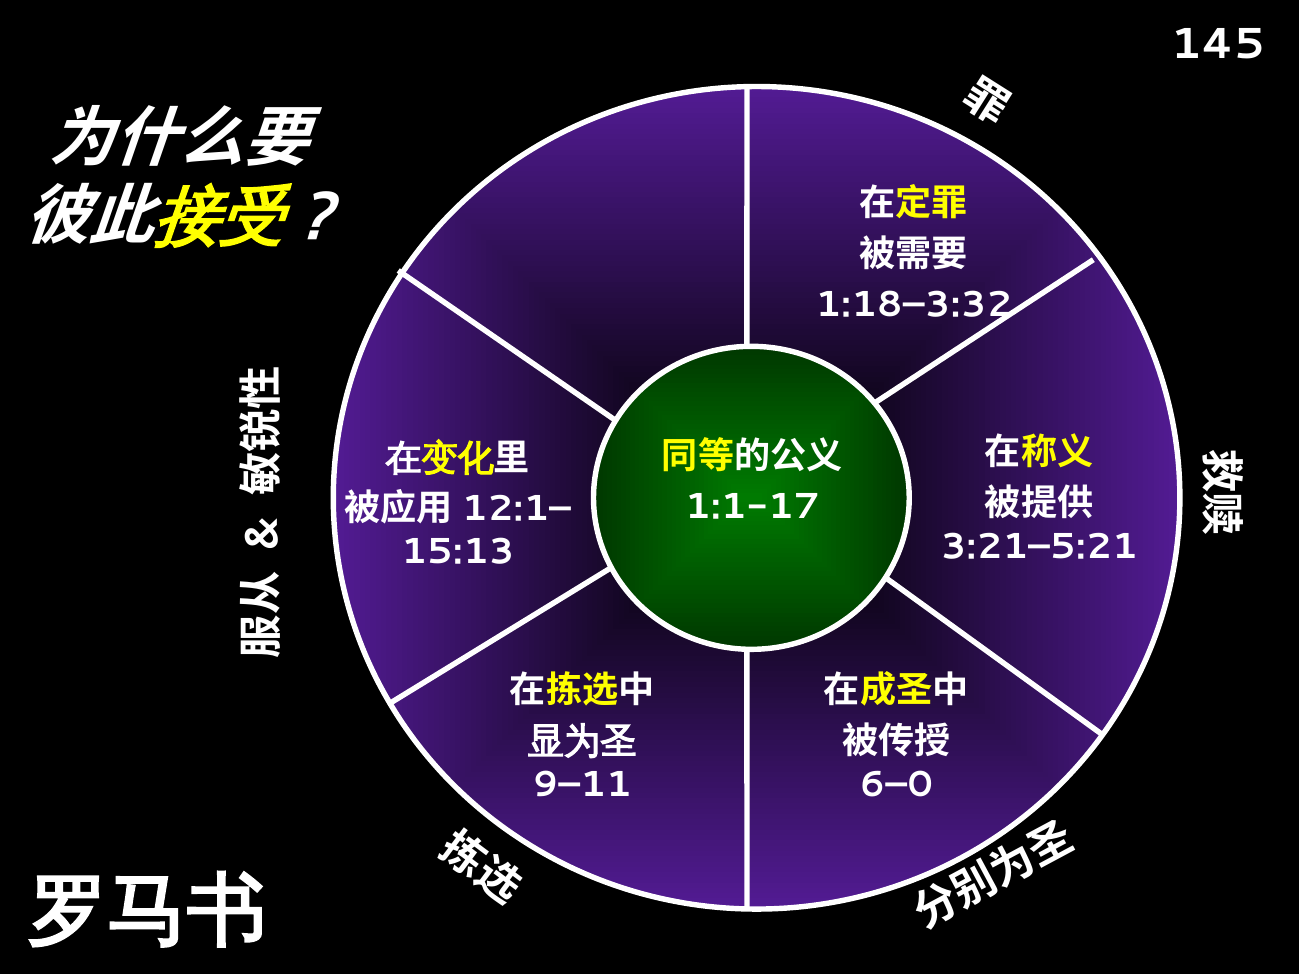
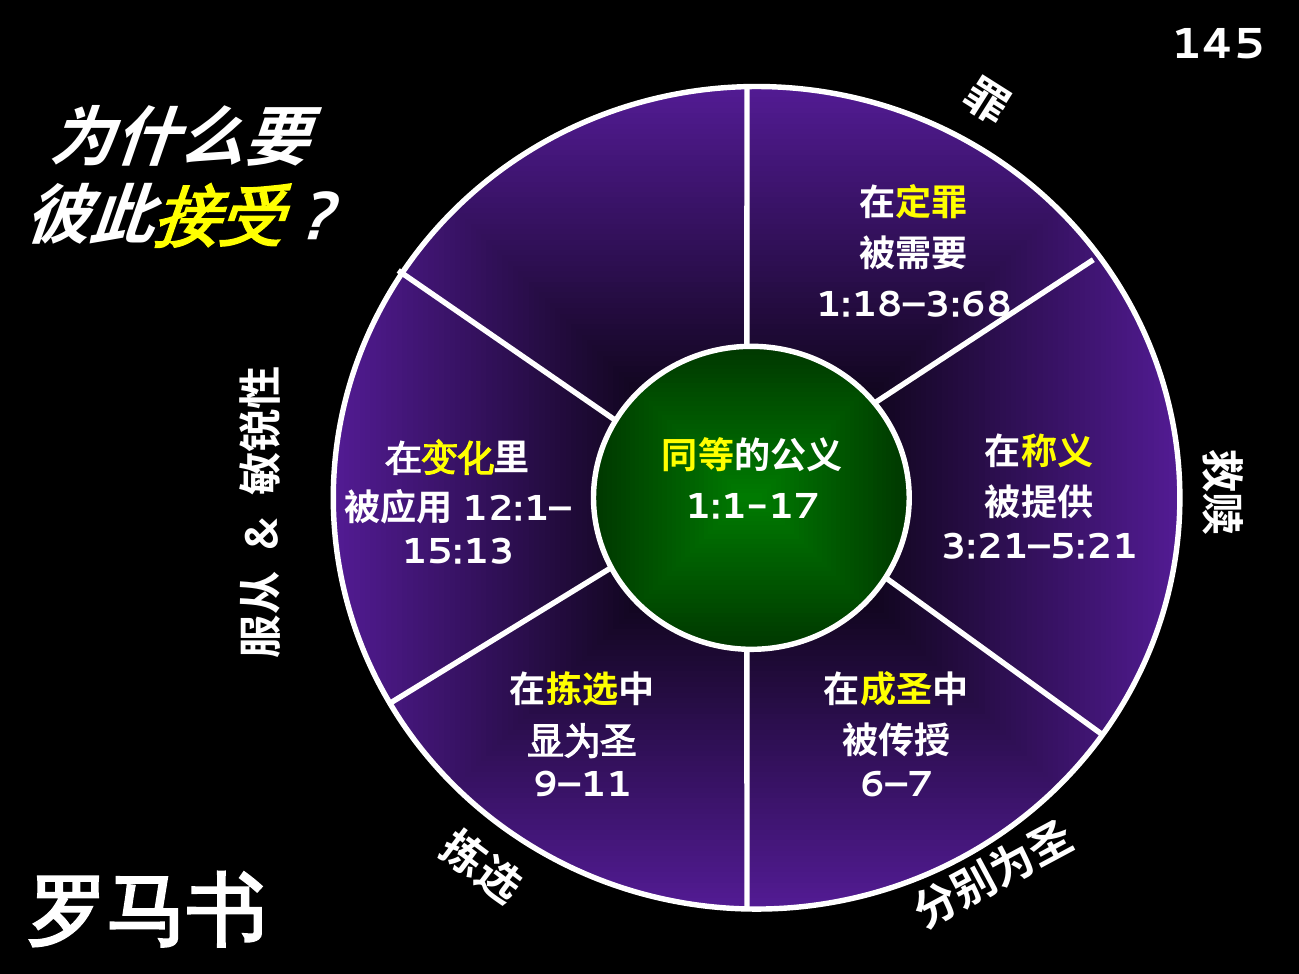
1:18–3:32: 1:18–3:32 -> 1:18–3:68 (914, 305)
6–0: 6–0 -> 6–7 (896, 785)
